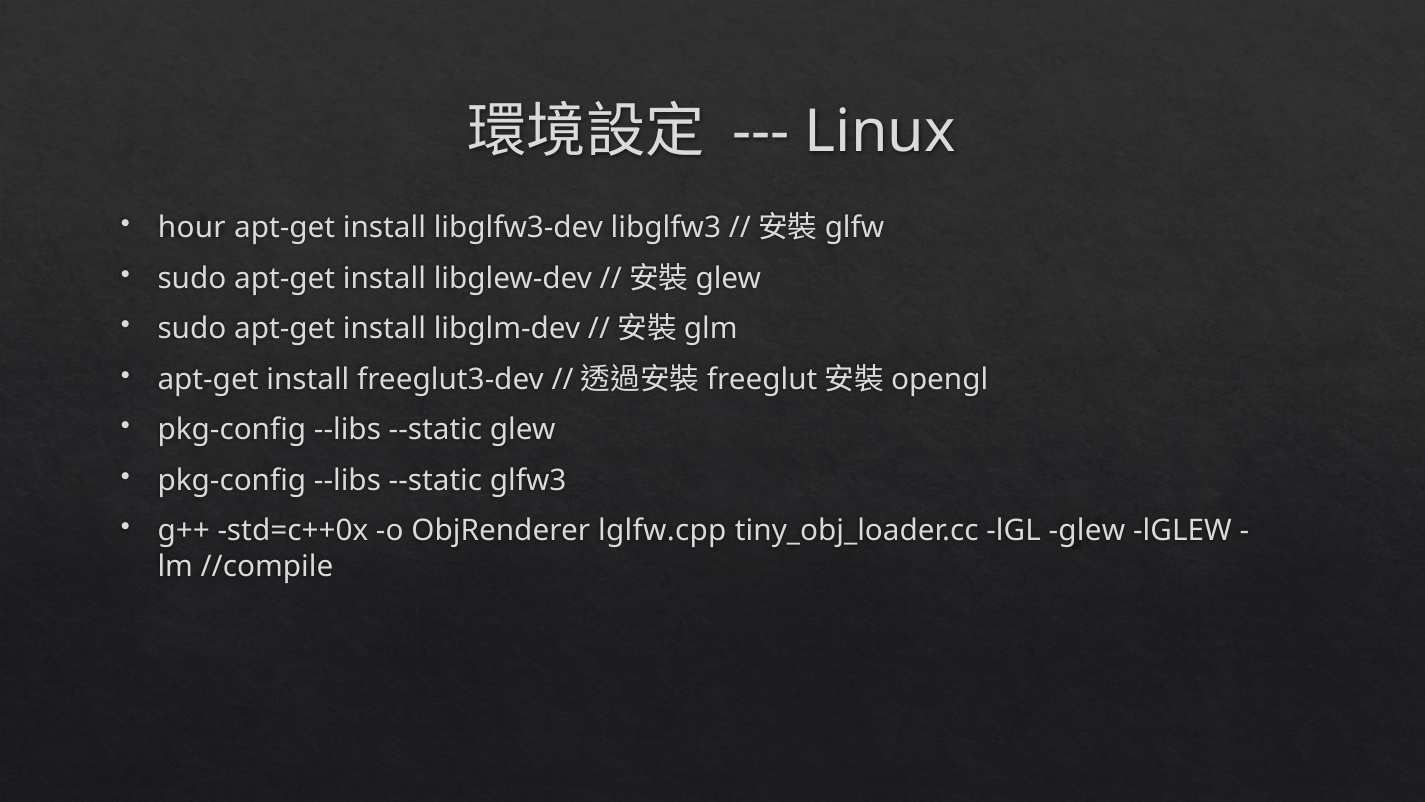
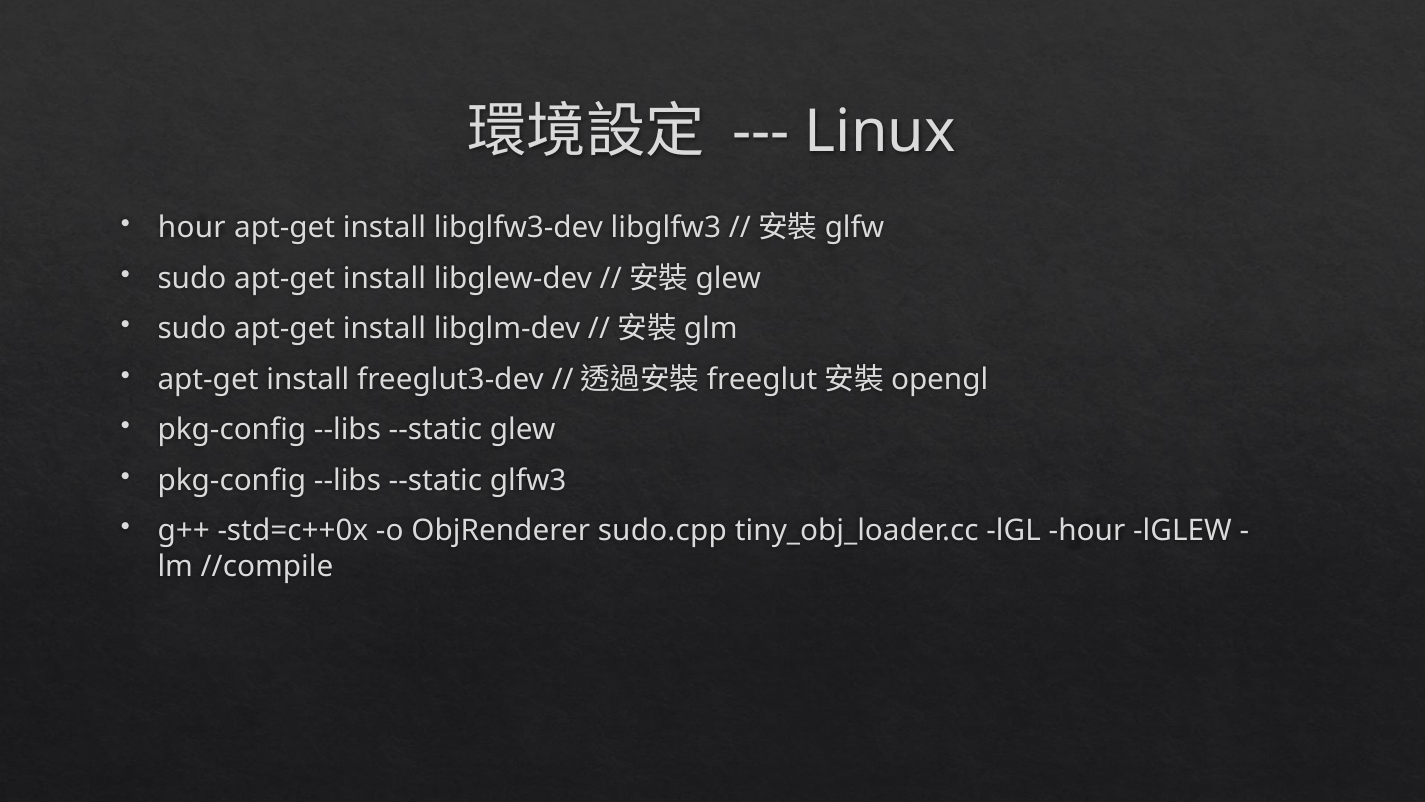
lglfw.cpp: lglfw.cpp -> sudo.cpp (662, 531)
lGL glew: glew -> hour (1087, 531)
